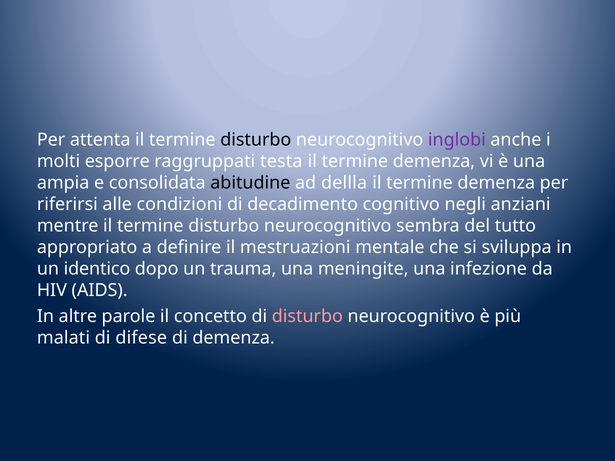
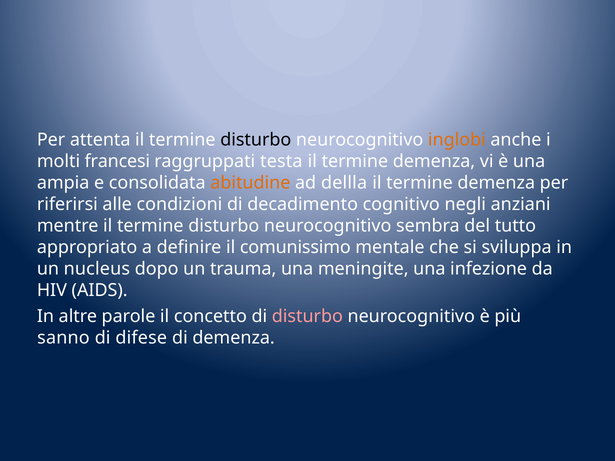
inglobi colour: purple -> orange (457, 140)
esporre: esporre -> francesi (117, 162)
abitudine colour: black -> orange (250, 183)
mestruazioni: mestruazioni -> comunissimo (295, 248)
identico: identico -> nucleus (97, 269)
malati: malati -> sanno (63, 338)
